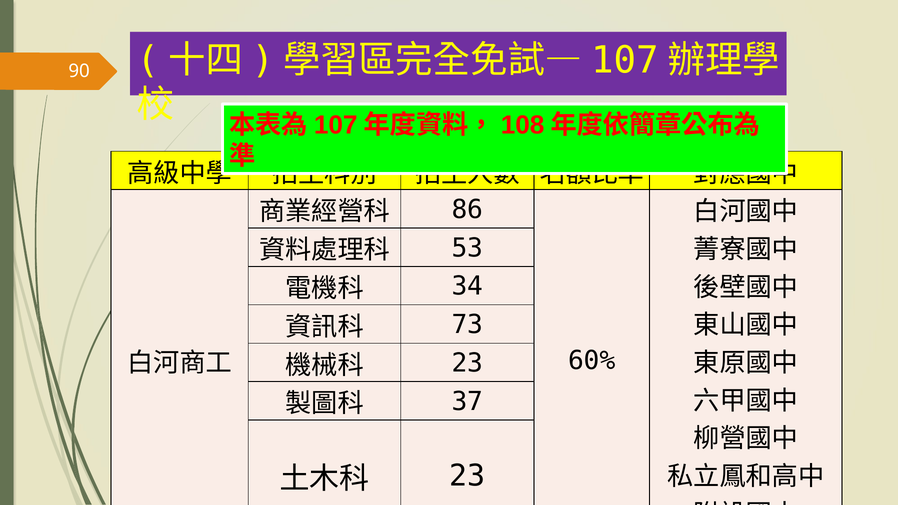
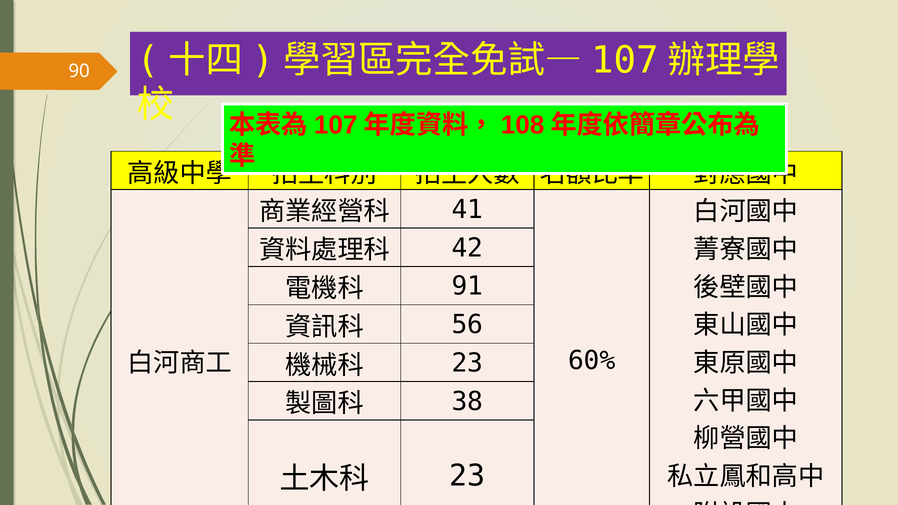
86: 86 -> 41 (467, 210)
53: 53 -> 42 (467, 248)
34: 34 -> 91 (467, 286)
73: 73 -> 56 (467, 325)
37: 37 -> 38 (467, 401)
